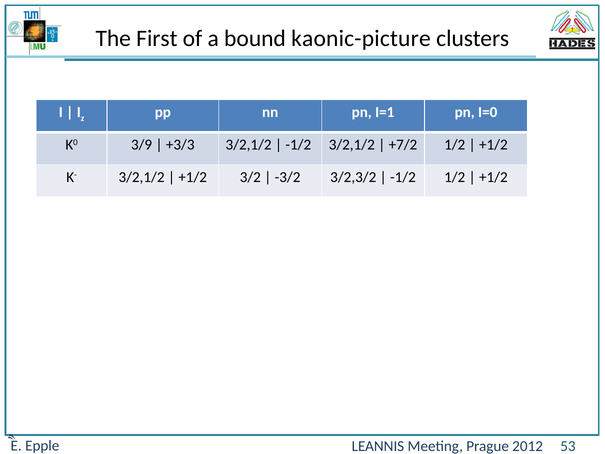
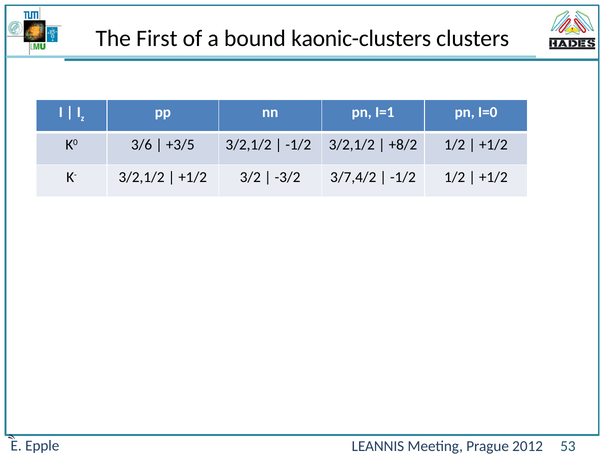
kaonic-picture: kaonic-picture -> kaonic-clusters (361, 39)
3/9: 3/9 -> 3/6 (142, 145)
+3/3: +3/3 -> +3/5 (180, 145)
+7/2: +7/2 -> +8/2 (403, 145)
3/2,3/2: 3/2,3/2 -> 3/7,4/2 (353, 177)
